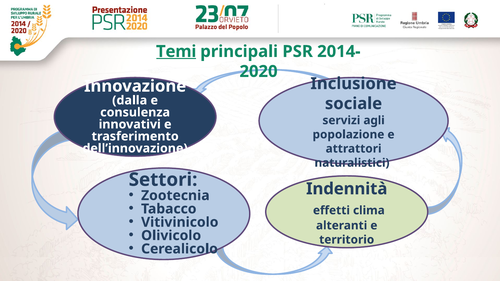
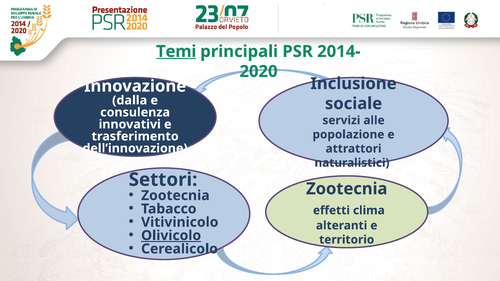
agli: agli -> alle (374, 120)
Indennità: Indennità -> Zootecnia (347, 189)
Olivicolo underline: none -> present (171, 236)
